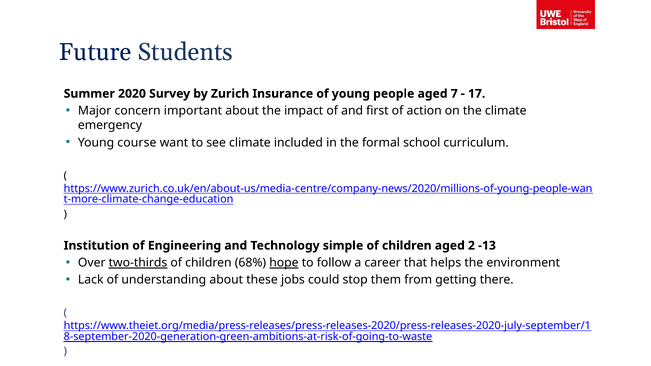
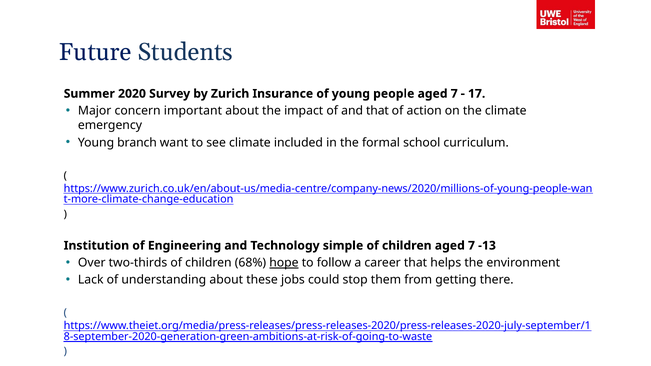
and first: first -> that (377, 111)
course: course -> branch (137, 143)
children aged 2: 2 -> 7 (471, 246)
two-thirds underline: present -> none (138, 263)
